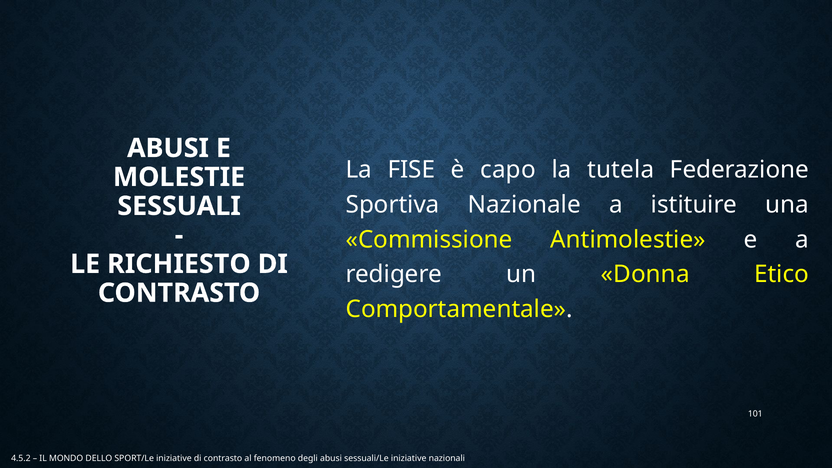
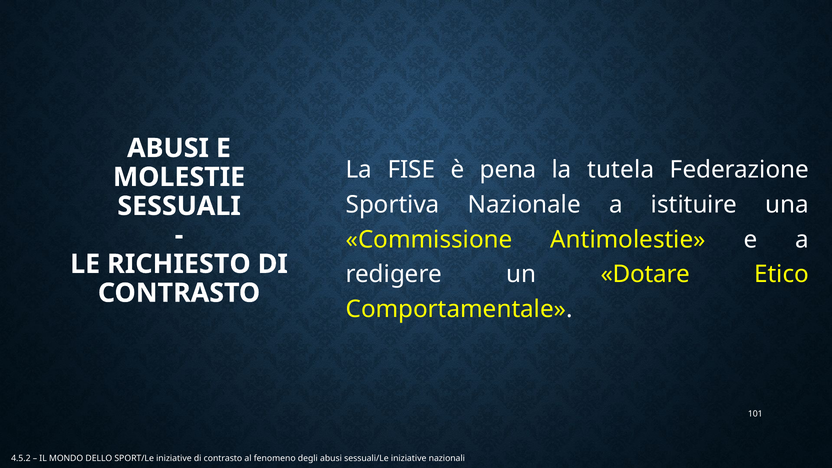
capo: capo -> pena (508, 170)
Donna: Donna -> Dotare (645, 274)
